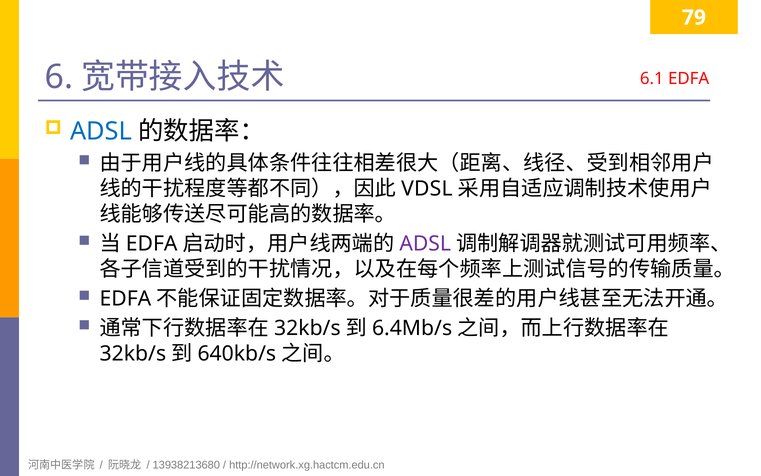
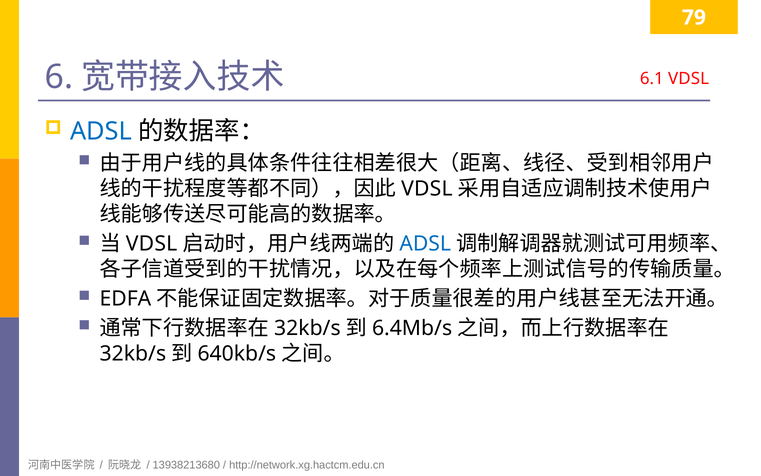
6.1 EDFA: EDFA -> VDSL (689, 79)
EDFA: EDFA -> VDSL (152, 244)
ADSL colour: purple -> blue (425, 244)
